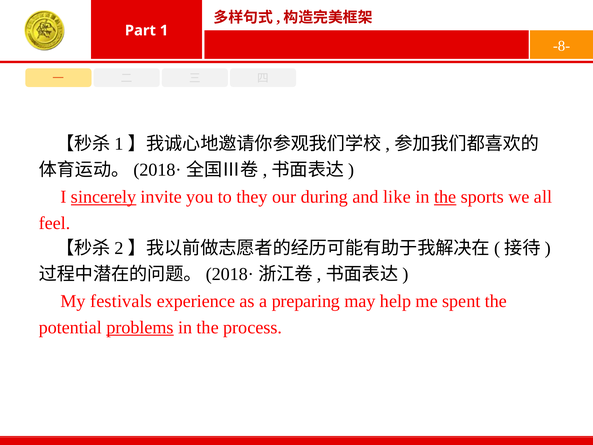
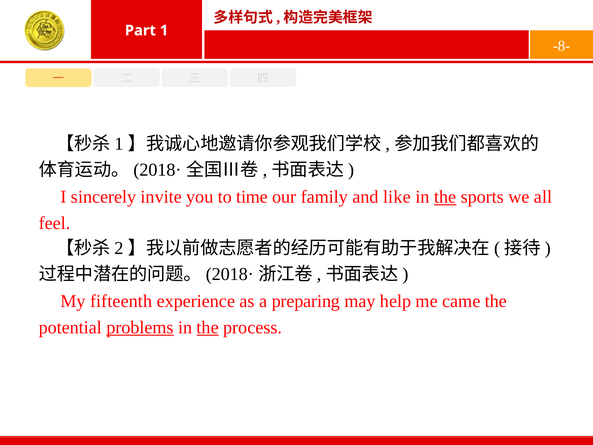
sincerely underline: present -> none (104, 197)
they: they -> time (252, 197)
during: during -> family (324, 197)
festivals: festivals -> fifteenth (121, 301)
spent: spent -> came (461, 301)
the underline: none -> present (208, 327)
